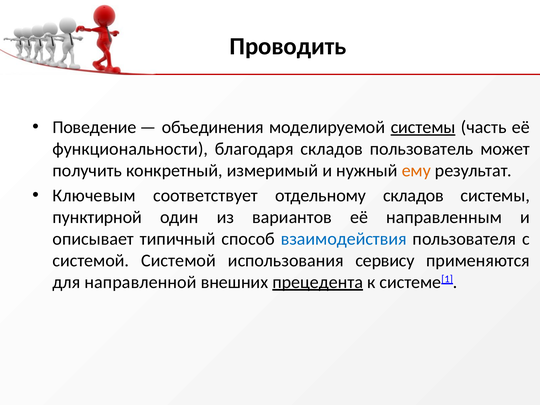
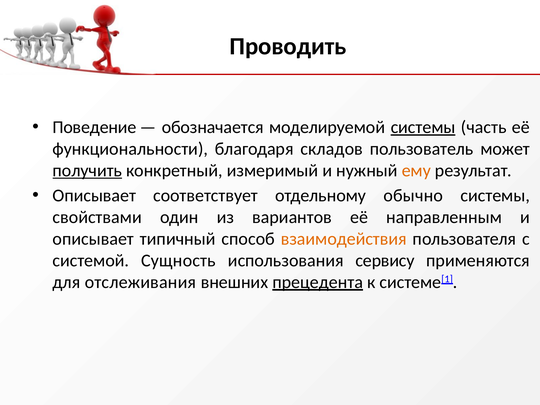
объединения: объединения -> обозначается (213, 127)
получить underline: none -> present (87, 170)
Ключевым: Ключевым -> Описывает (94, 196)
отдельному складов: складов -> обычно (413, 196)
пунктирной: пунктирной -> свойствами (97, 217)
взаимодействия colour: blue -> orange (344, 239)
системой Системой: Системой -> Сущность (178, 260)
направленной: направленной -> отслеживания (140, 282)
